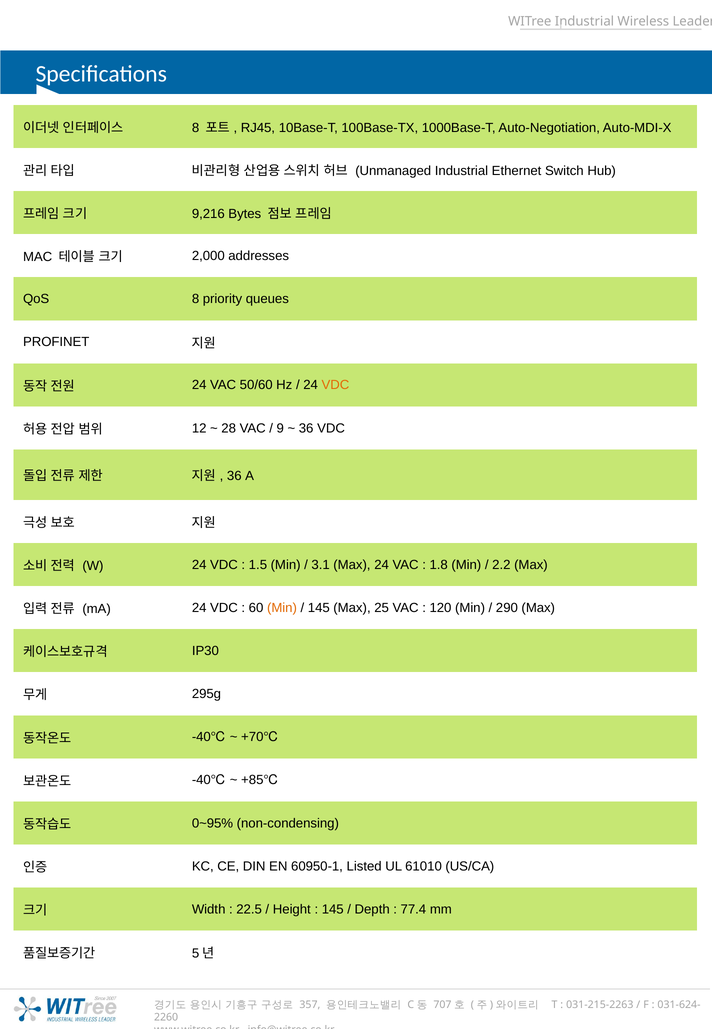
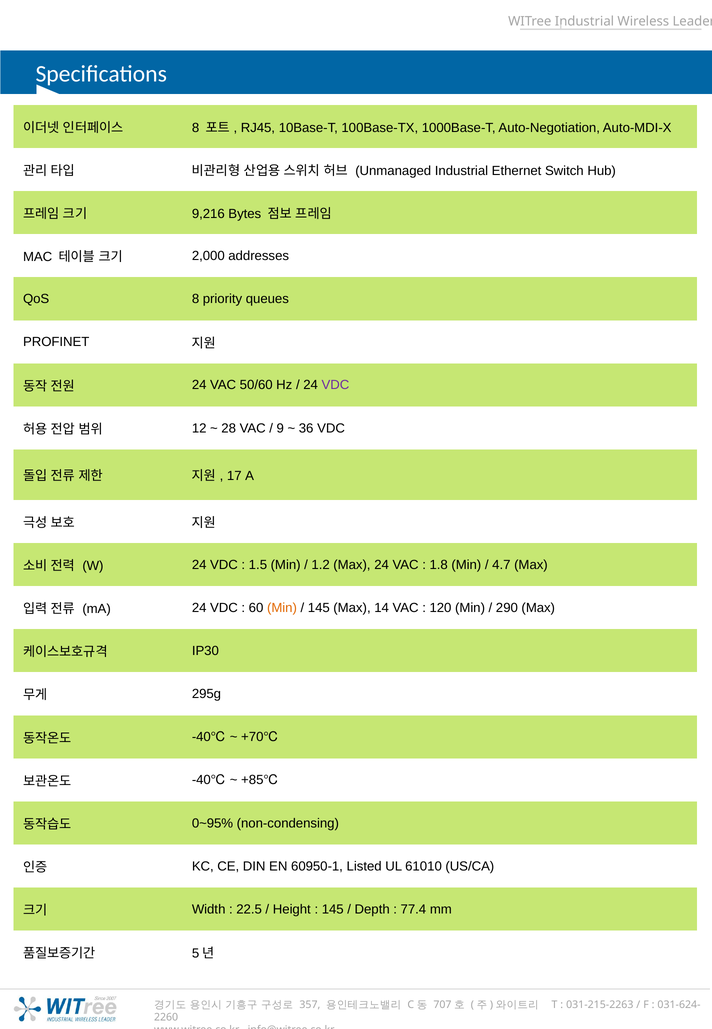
VDC colour: orange -> purple (335, 385)
36: 36 -> 17 (234, 476)
3.1: 3.1 -> 1.2 (321, 564)
2.2: 2.2 -> 4.7 (501, 564)
25: 25 -> 14 (382, 607)
